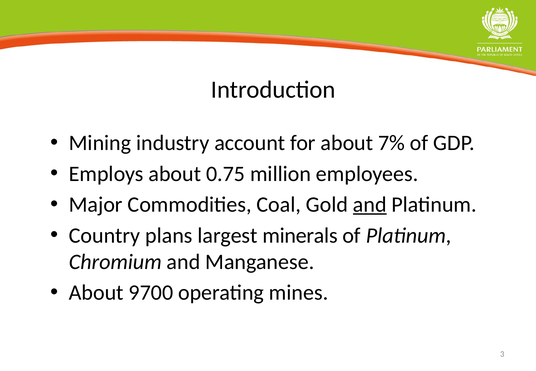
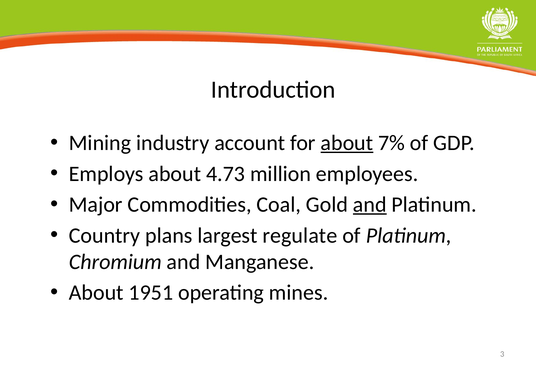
about underline: none -> present (347, 143)
0.75: 0.75 -> 4.73 (226, 174)
minerals: minerals -> regulate (300, 236)
9700: 9700 -> 1951 (151, 293)
